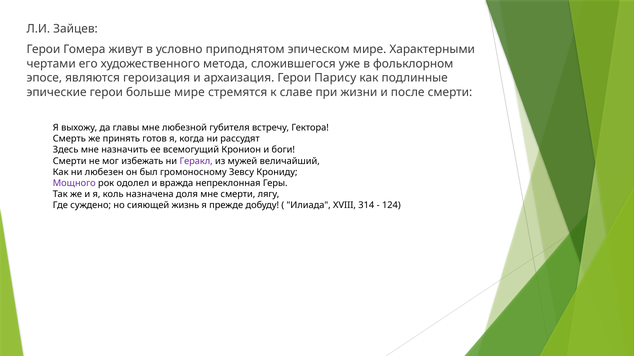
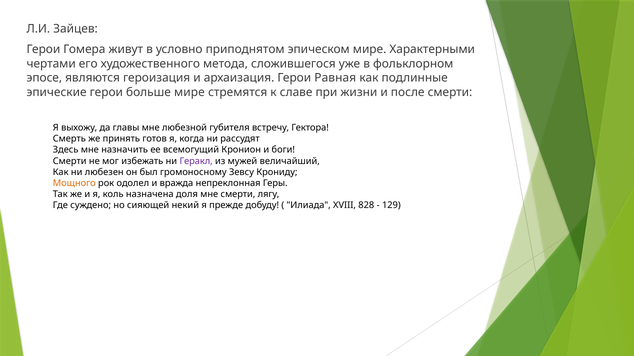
Парису: Парису -> Равная (335, 78)
Мощного colour: purple -> orange (74, 184)
жизнь: жизнь -> некий (185, 206)
314: 314 -> 828 (366, 206)
124: 124 -> 129 (391, 206)
